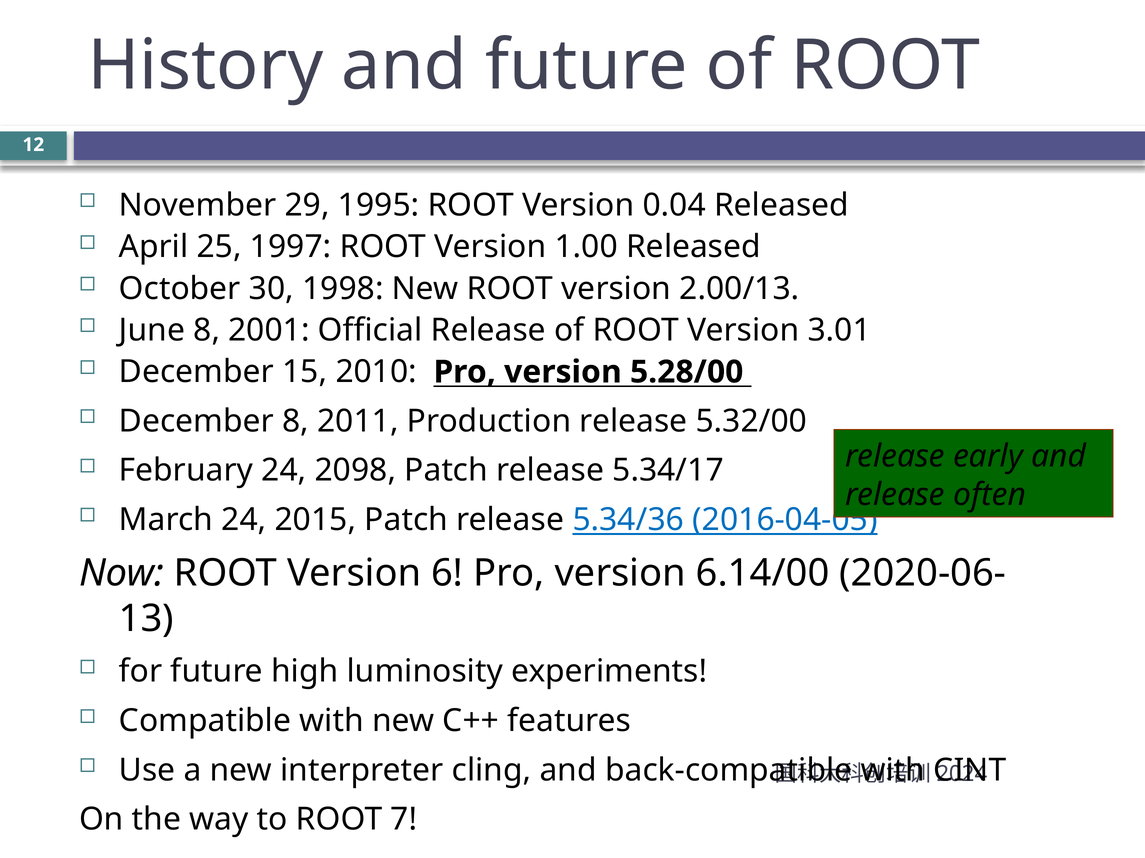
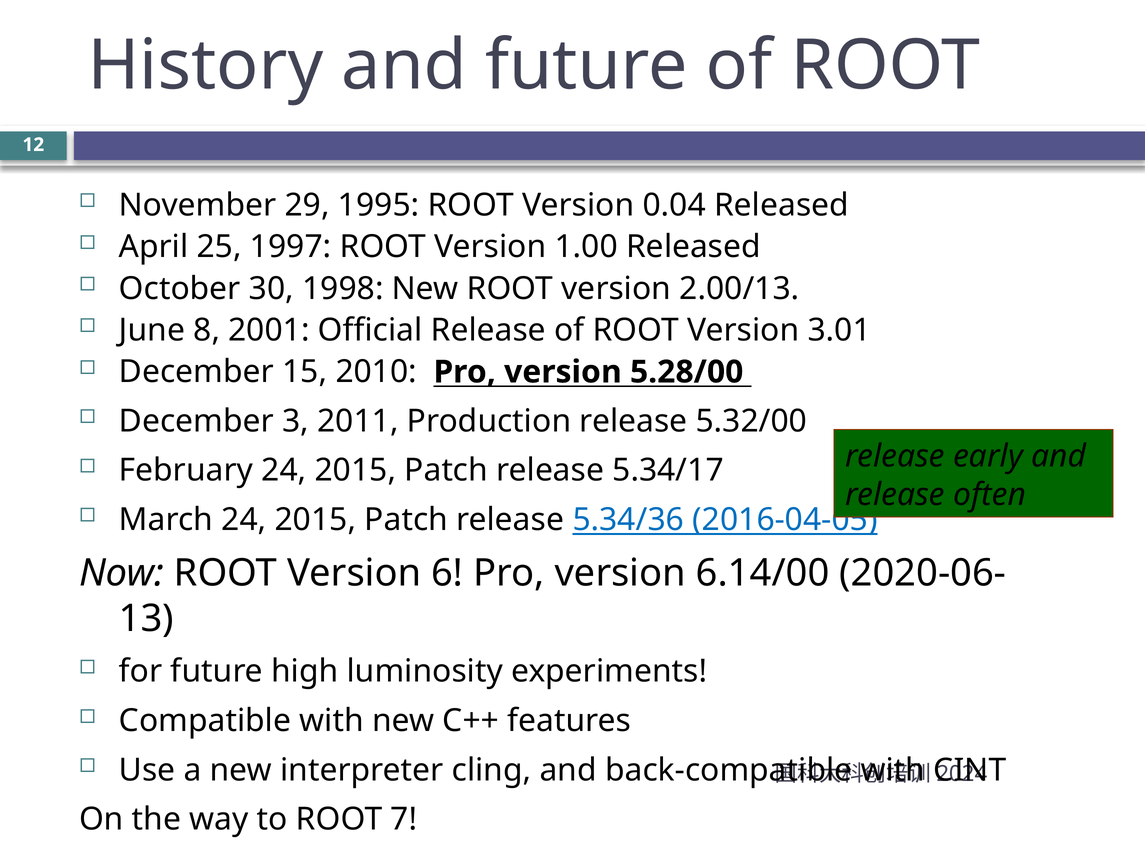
December 8: 8 -> 3 (296, 421)
February 24 2098: 2098 -> 2015 (355, 471)
